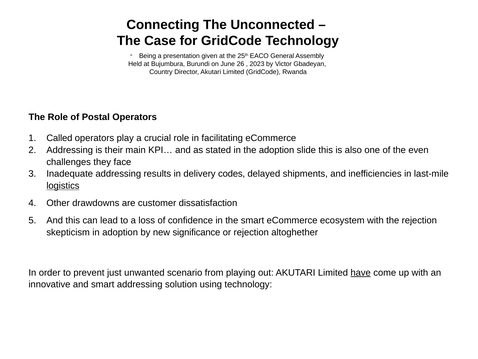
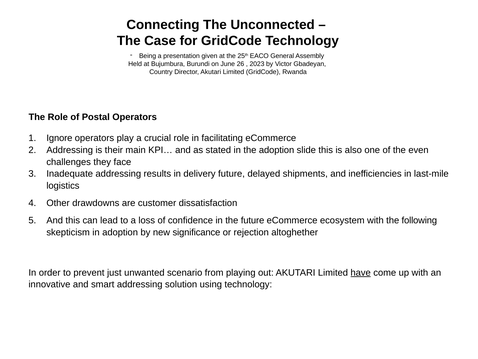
Called: Called -> Ignore (59, 138)
delivery codes: codes -> future (232, 174)
logistics underline: present -> none (63, 186)
the smart: smart -> future (253, 220)
the rejection: rejection -> following (419, 220)
